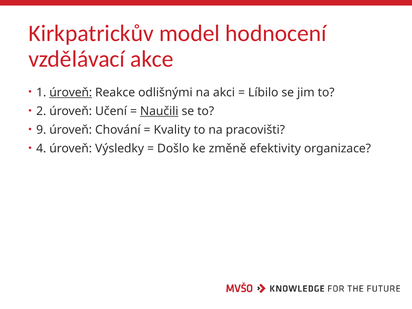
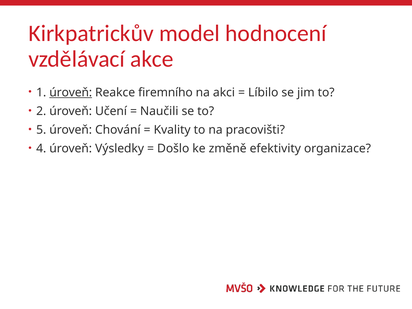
odlišnými: odlišnými -> firemního (165, 92)
Naučili underline: present -> none (159, 111)
9: 9 -> 5 (41, 130)
